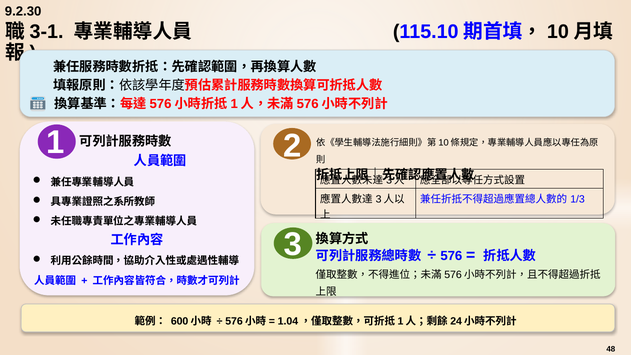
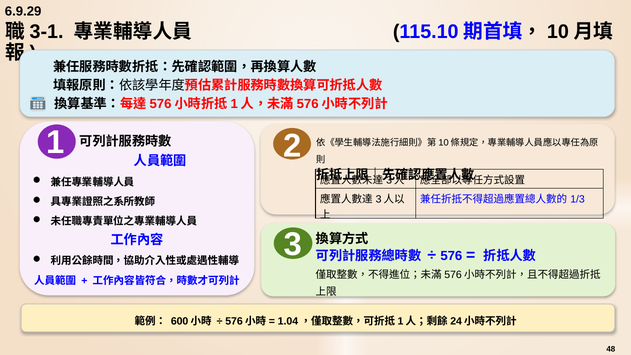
9.2.30: 9.2.30 -> 6.9.29 (23, 11)
